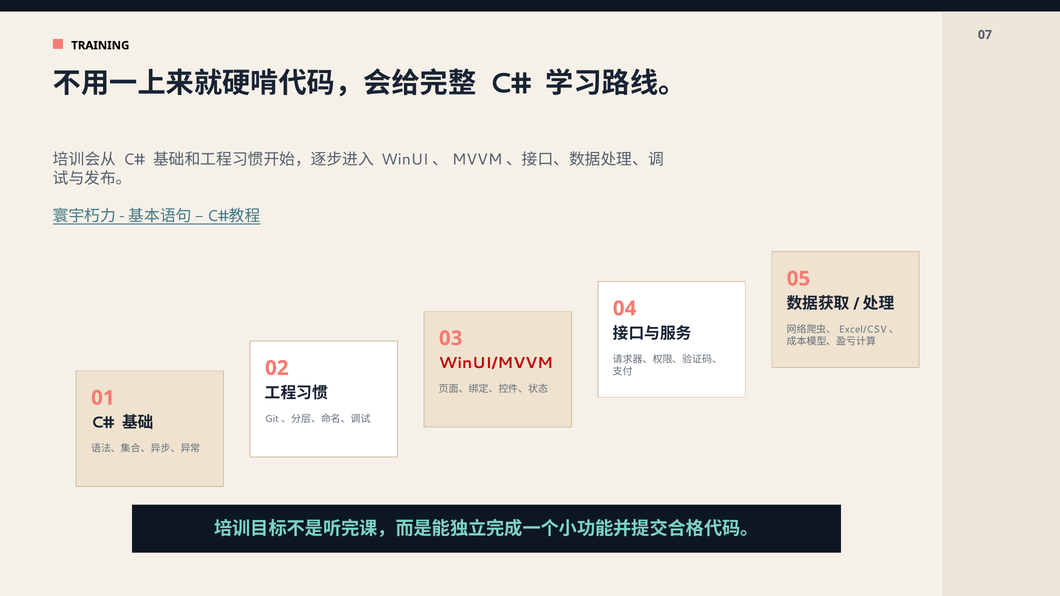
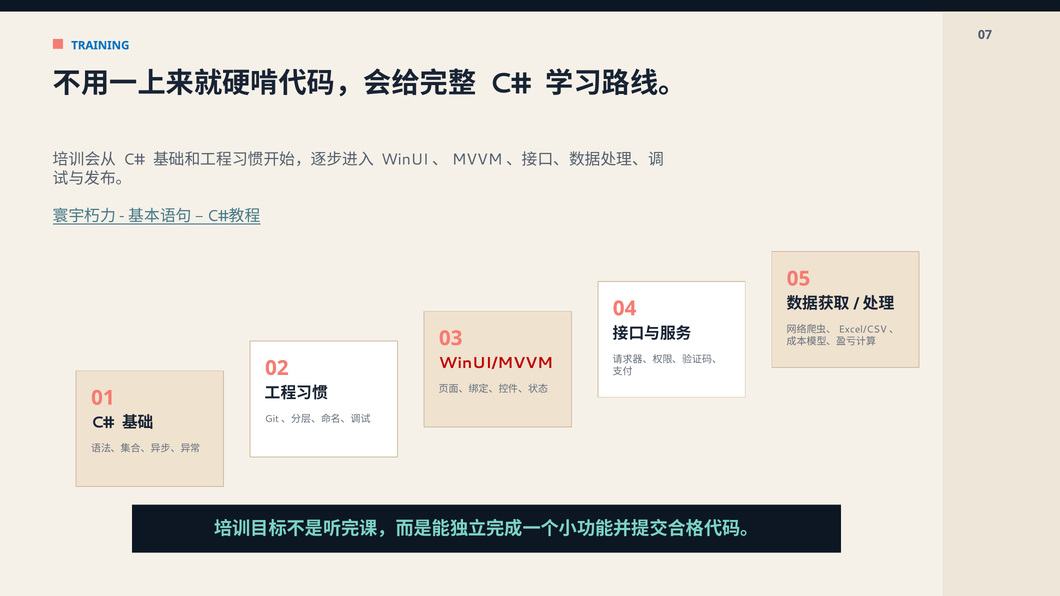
TRAINING colour: black -> blue (100, 46)
